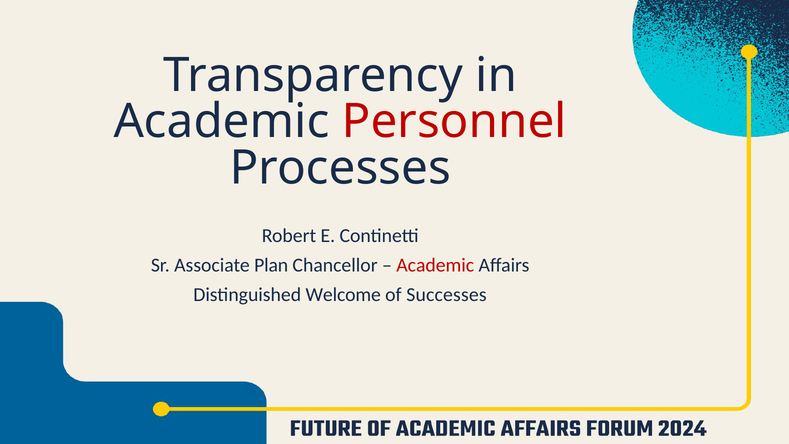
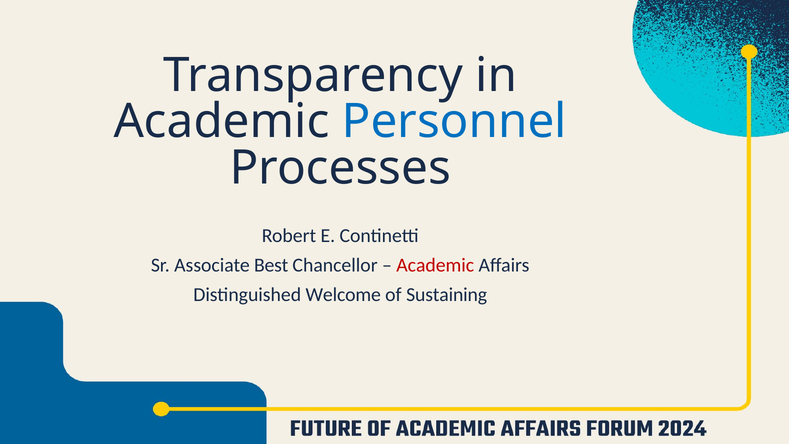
Personnel colour: red -> blue (454, 122)
Plan: Plan -> Best (271, 265)
Successes: Successes -> Sustaining (447, 294)
